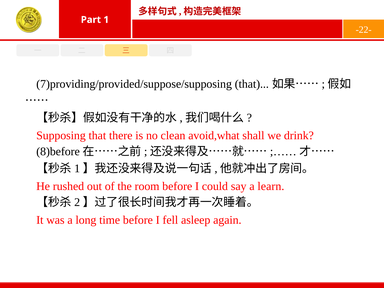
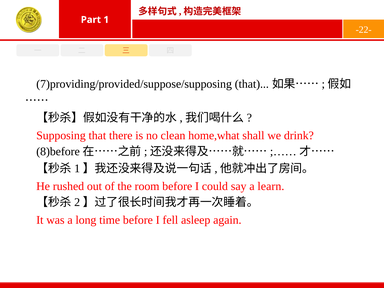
avoid,what: avoid,what -> home,what (214, 136)
